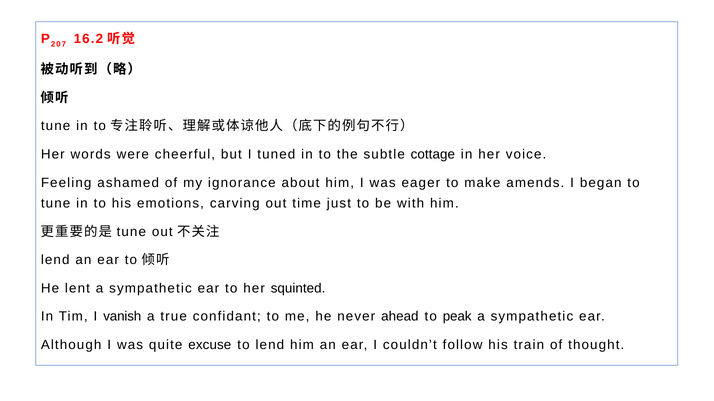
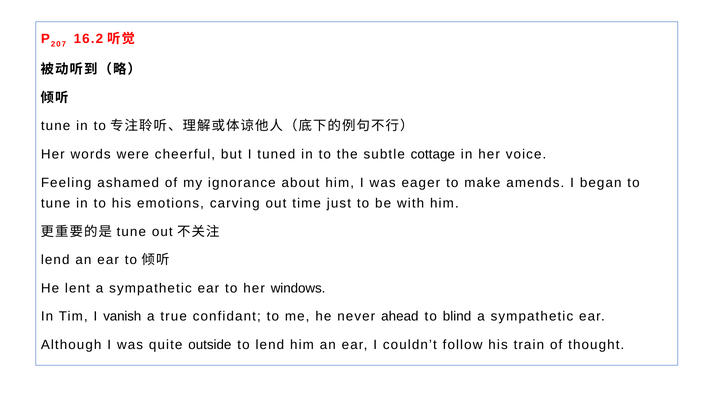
squinted: squinted -> windows (298, 289)
peak: peak -> blind (457, 317)
excuse: excuse -> outside (210, 345)
